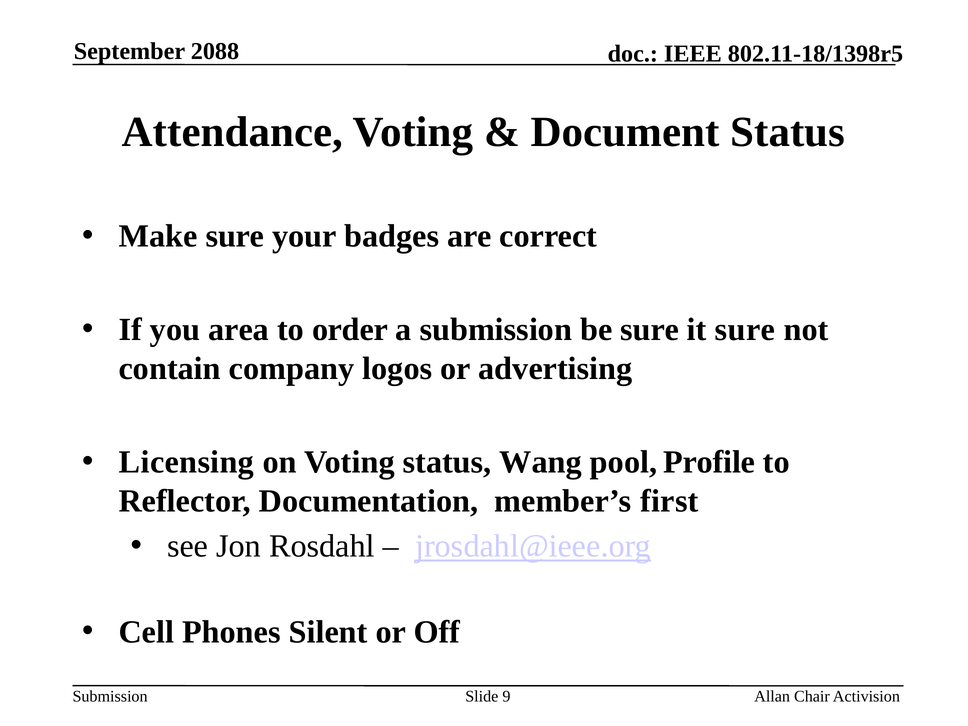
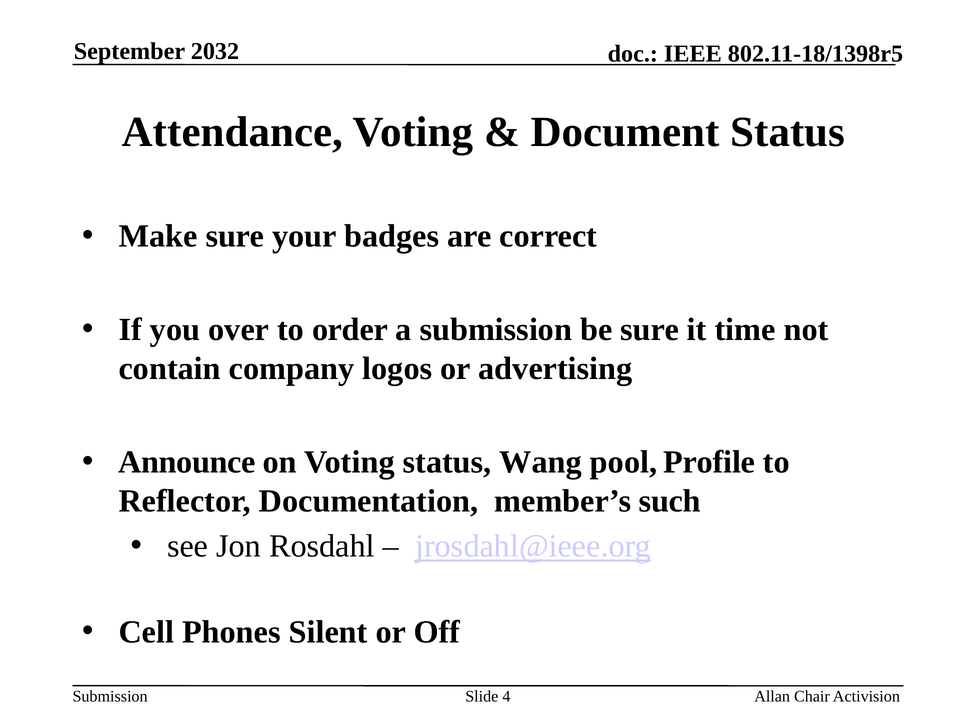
2088: 2088 -> 2032 (215, 51)
area: area -> over (239, 330)
it sure: sure -> time (745, 330)
Licensing: Licensing -> Announce (187, 462)
first: first -> such (670, 501)
9: 9 -> 4 (506, 696)
